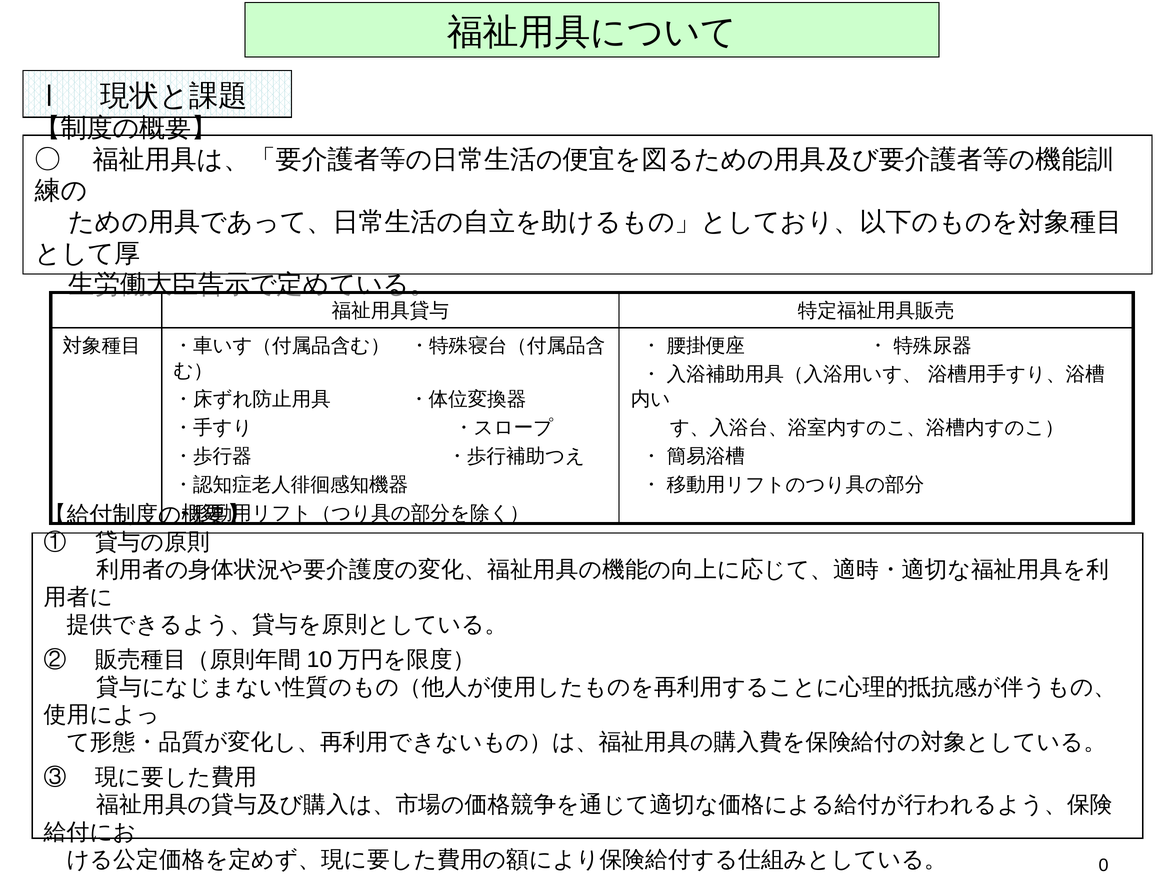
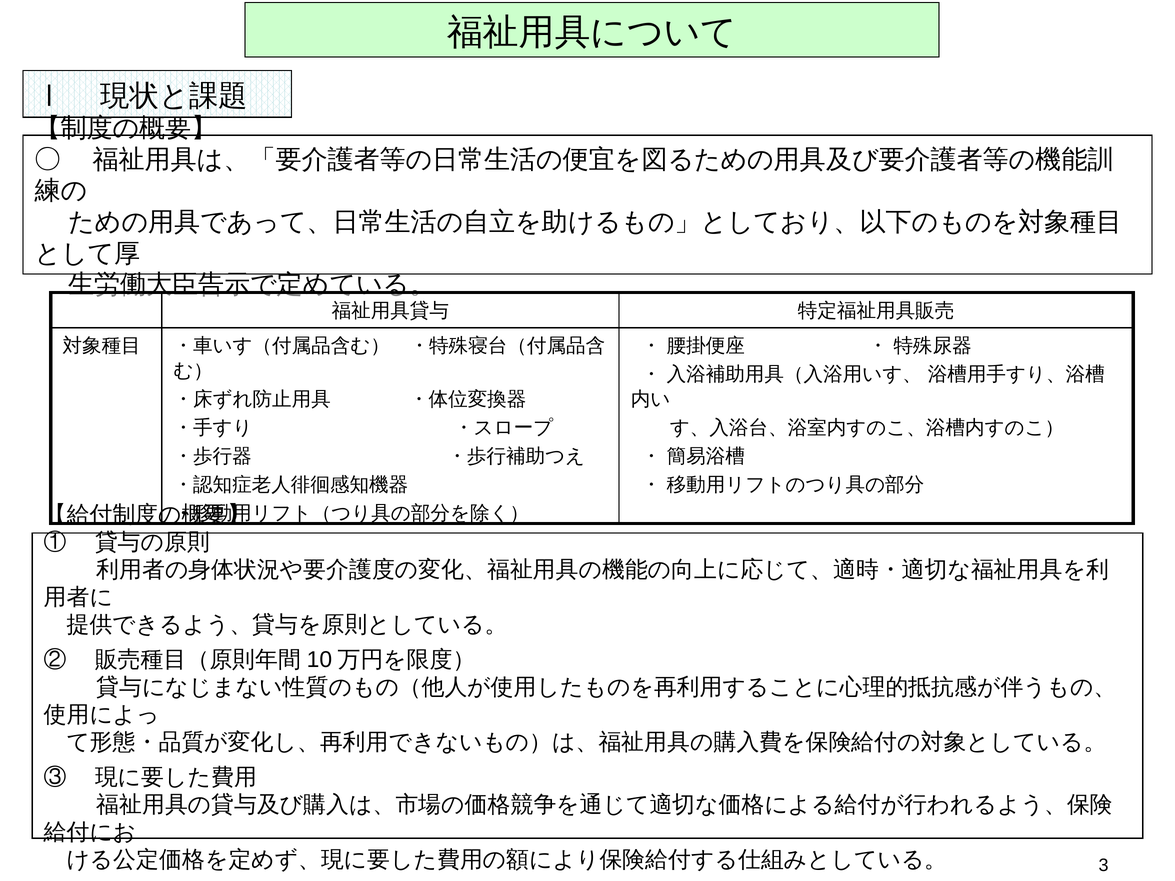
0: 0 -> 3 (1104, 866)
